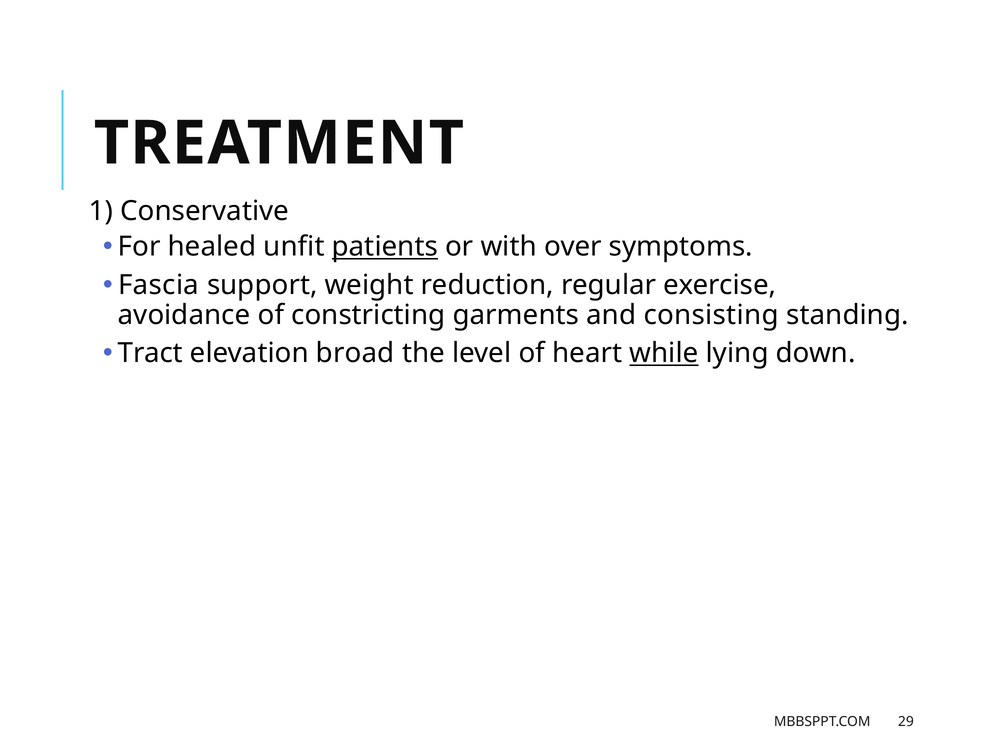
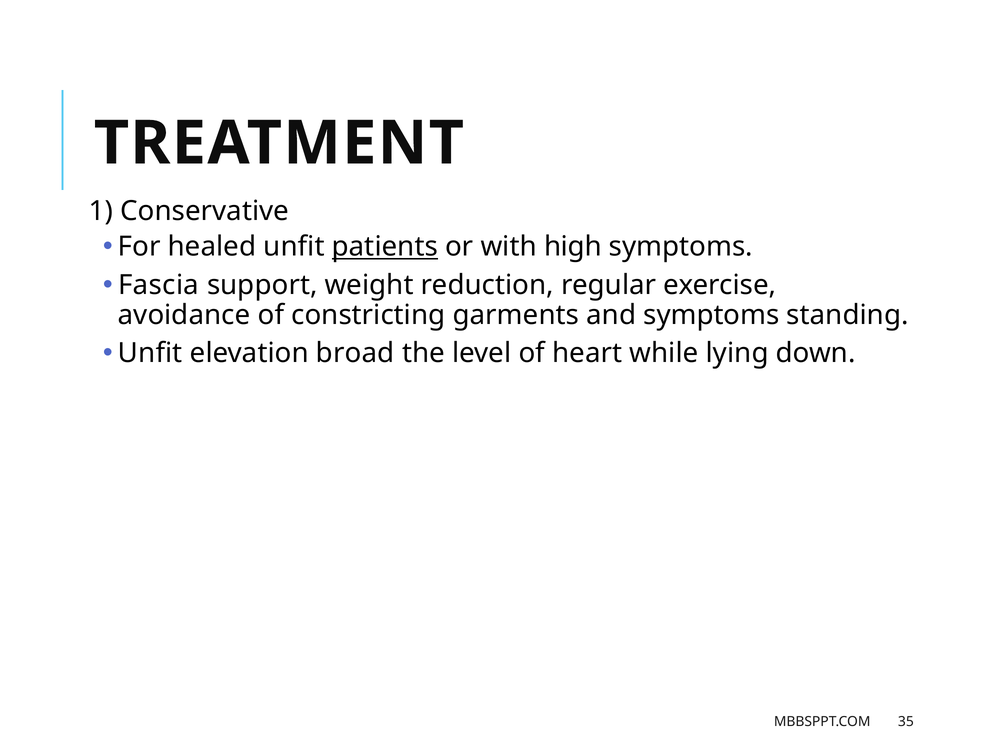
over: over -> high (573, 247)
and consisting: consisting -> symptoms (711, 315)
Tract: Tract -> Unfit (150, 353)
while underline: present -> none (664, 353)
29: 29 -> 35 (906, 722)
